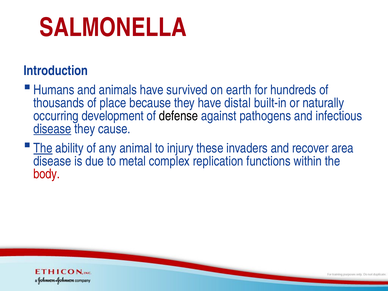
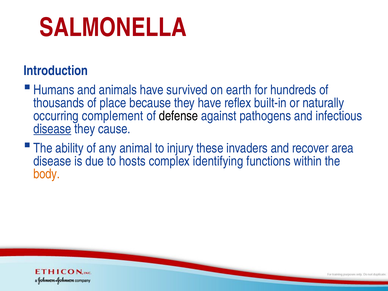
distal: distal -> reflex (238, 103)
development: development -> complement (113, 116)
The underline: present -> none (43, 148)
metal: metal -> hosts (132, 161)
replication: replication -> identifying (218, 161)
body colour: red -> orange (47, 174)
